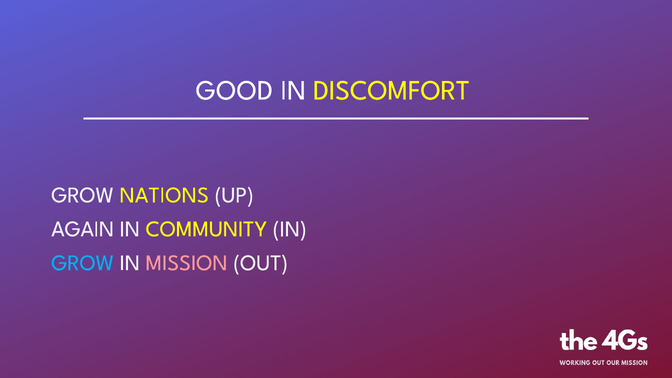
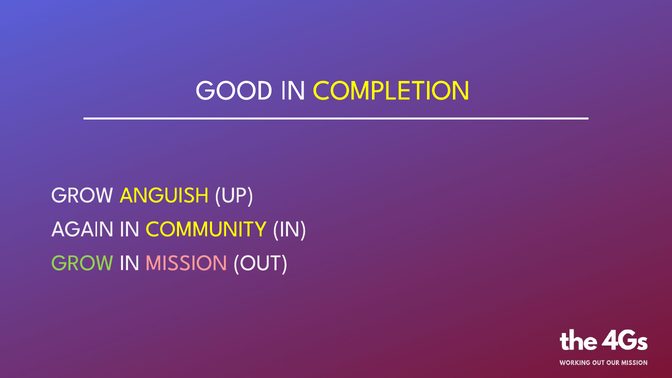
DISCOMFORT: DISCOMFORT -> COMPLETION (391, 90)
NATIONS: NATIONS -> ANGUISH (164, 195)
GROW colour: light blue -> light green (83, 263)
